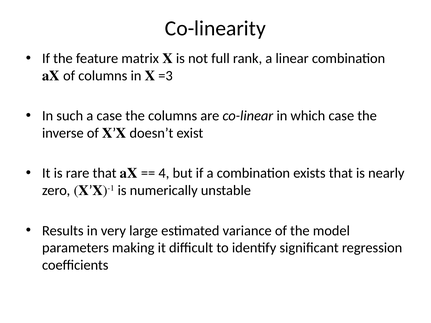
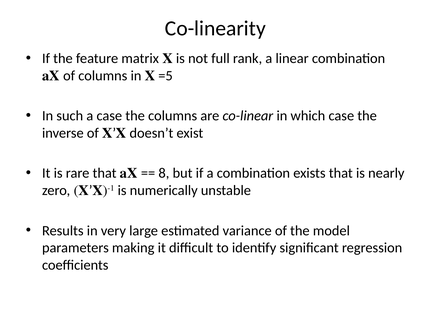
=3: =3 -> =5 (165, 76)
4: 4 -> 8 (164, 173)
